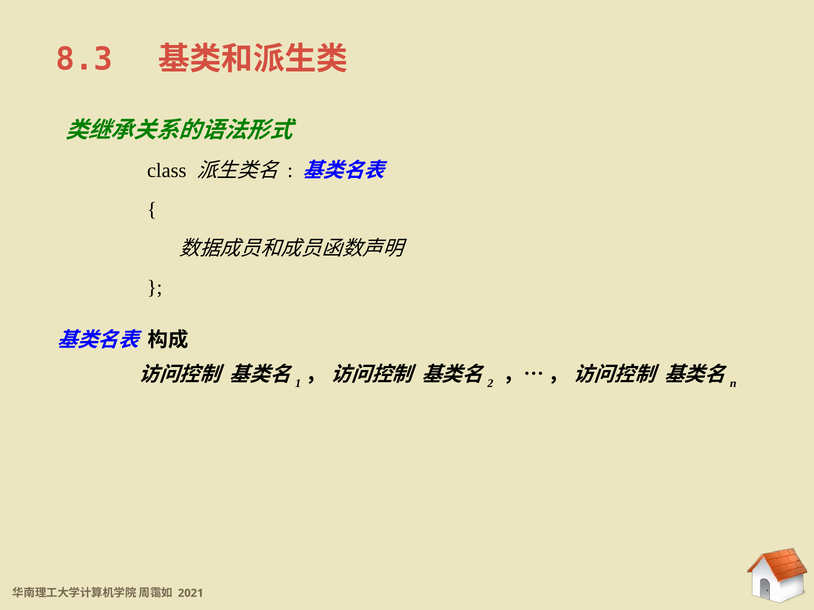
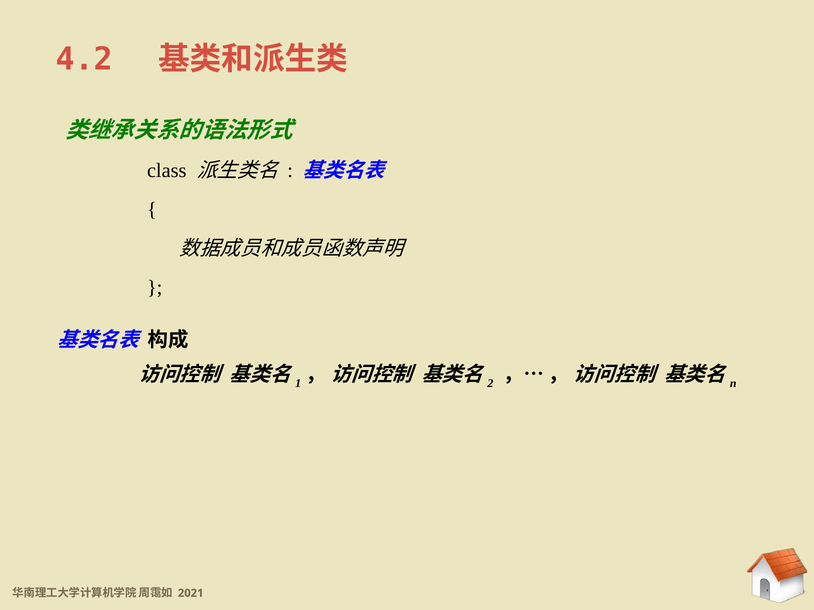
8.3: 8.3 -> 4.2 (84, 59)
